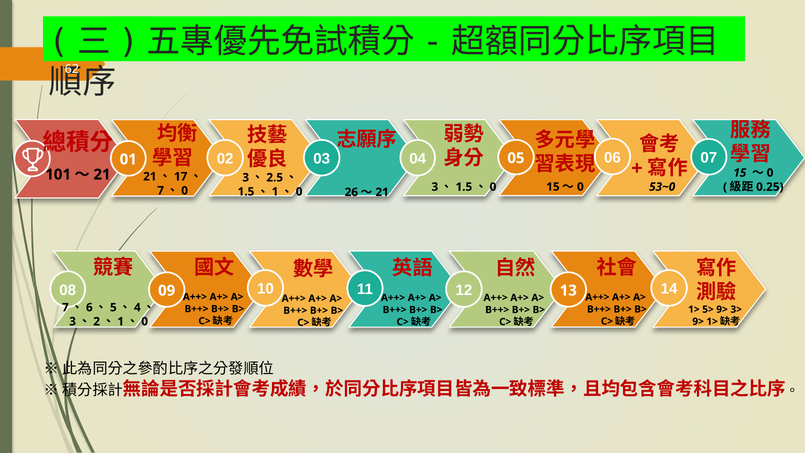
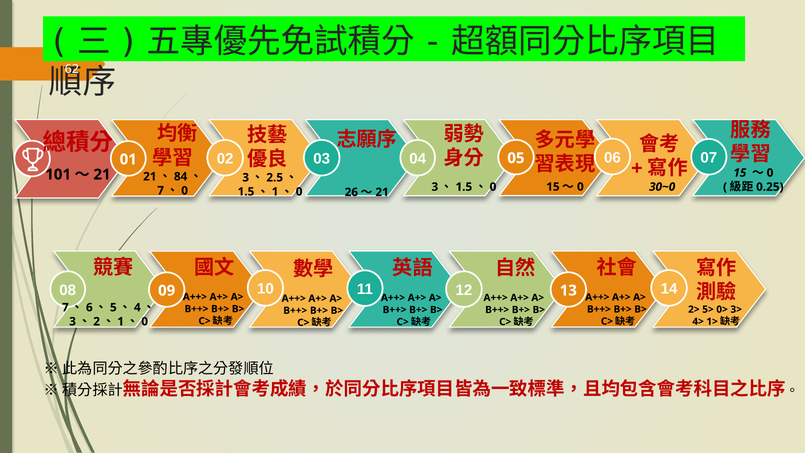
17: 17 -> 84 (181, 176)
53~0: 53~0 -> 30~0 (662, 187)
1>: 1> -> 2> (694, 309)
5> 9>: 9> -> 0> (722, 309)
9>: 9> -> 4> (698, 321)
